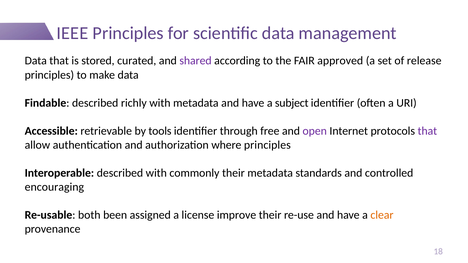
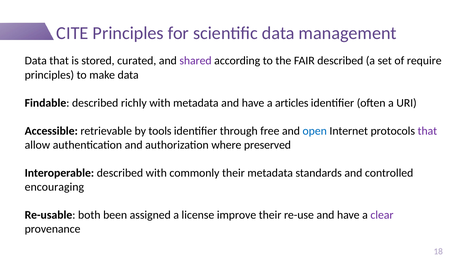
IEEE: IEEE -> CITE (72, 33)
FAIR approved: approved -> described (340, 61)
release: release -> require (424, 61)
subject: subject -> articles (292, 103)
open colour: purple -> blue (315, 131)
where principles: principles -> preserved (267, 145)
clear colour: orange -> purple (382, 215)
